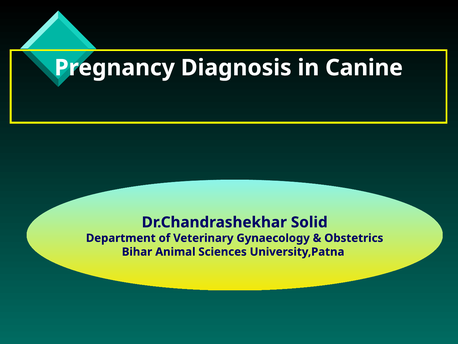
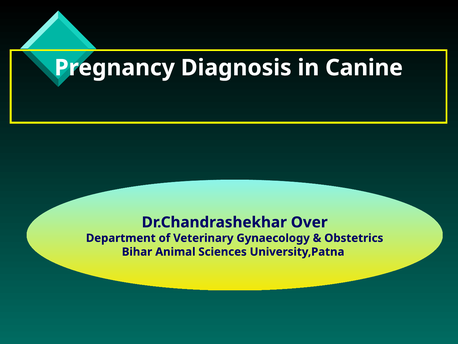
Solid: Solid -> Over (309, 222)
